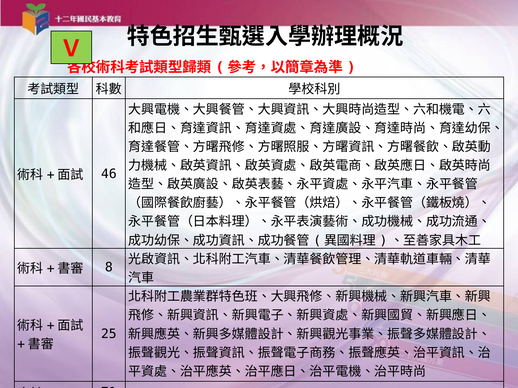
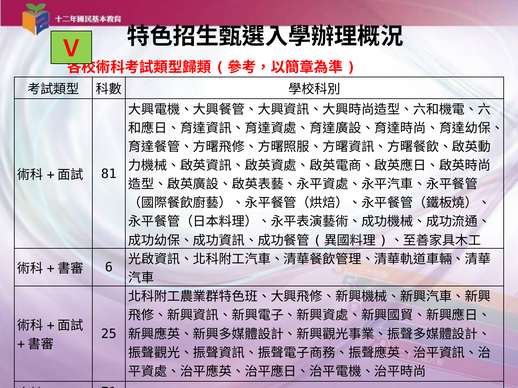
46: 46 -> 81 (109, 174)
8: 8 -> 6 (109, 268)
